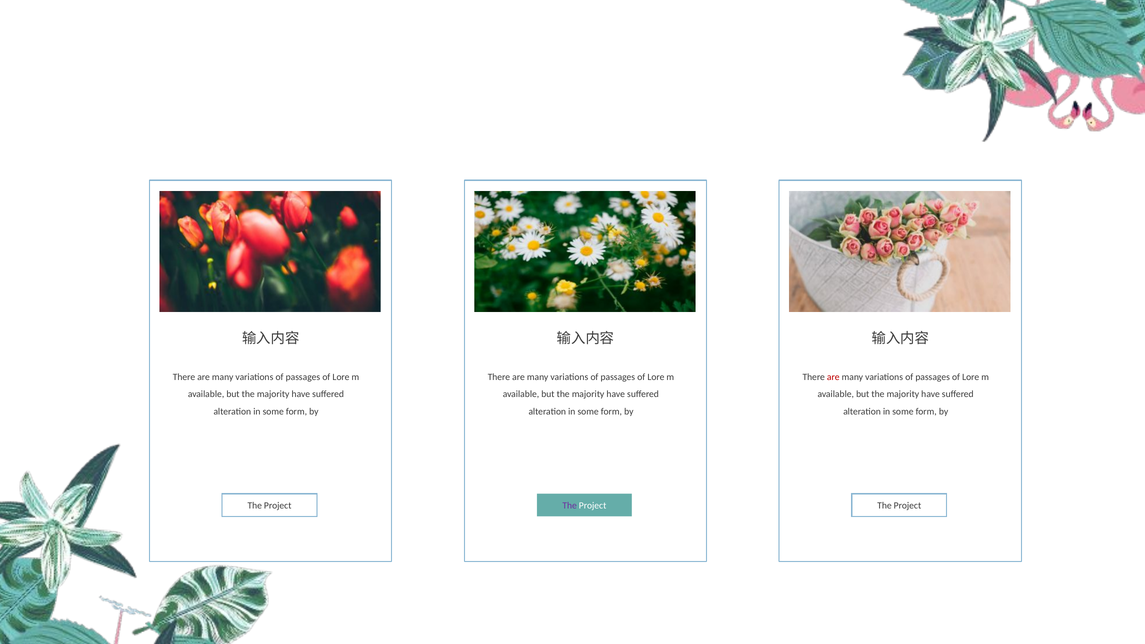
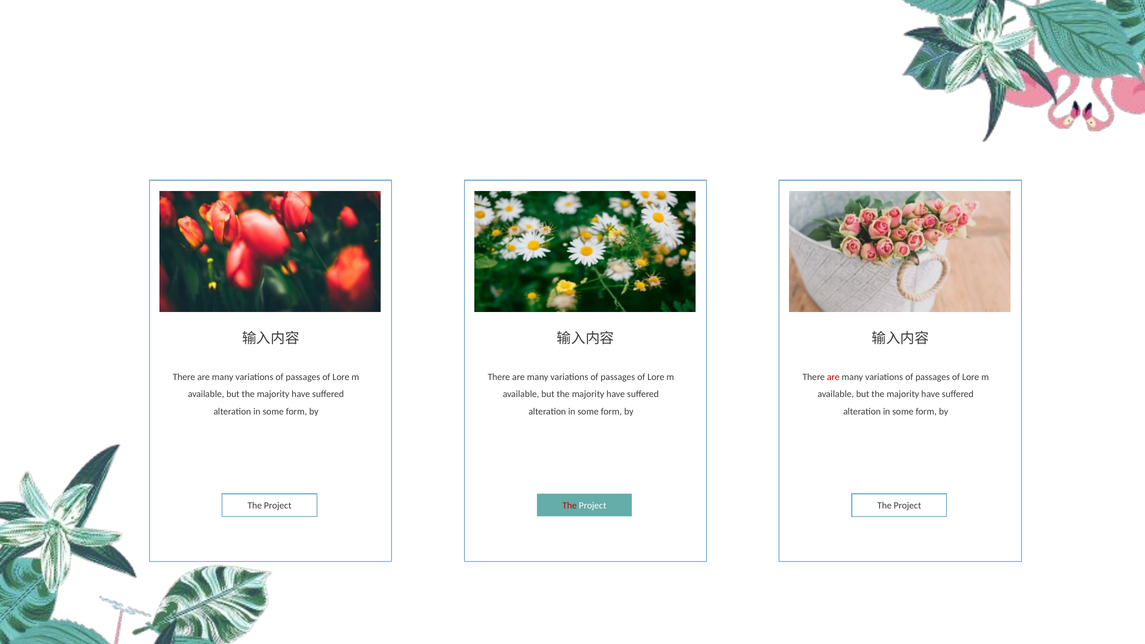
The colour: purple -> red (570, 506)
